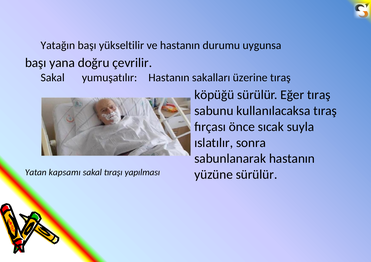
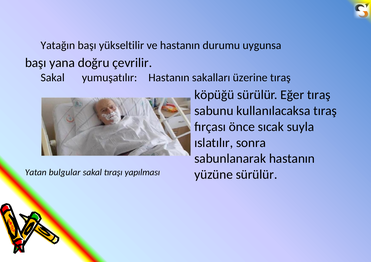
kapsamı: kapsamı -> bulgular (65, 173)
